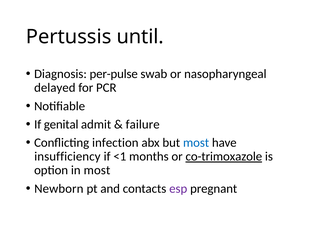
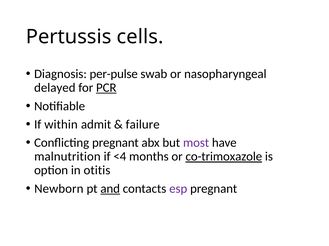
until: until -> cells (140, 37)
PCR underline: none -> present (106, 88)
genital: genital -> within (61, 125)
Conflicting infection: infection -> pregnant (115, 143)
most colour: blue -> purple (196, 143)
insufficiency: insufficiency -> malnutrition (67, 157)
<1: <1 -> <4 (120, 157)
in most: most -> otitis (97, 171)
and underline: none -> present (110, 189)
